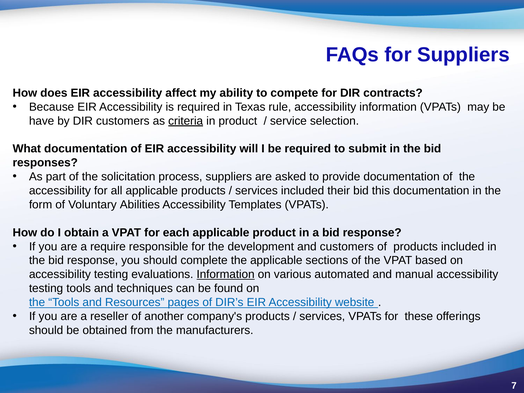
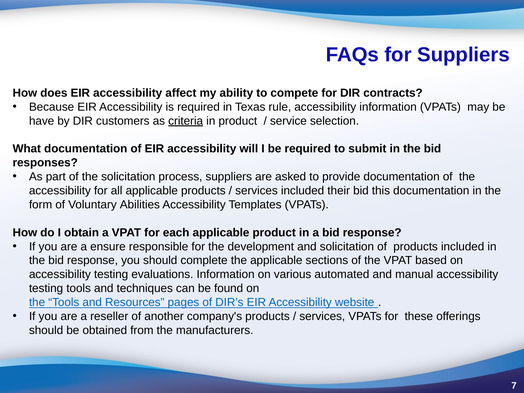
require: require -> ensure (108, 247)
and customers: customers -> solicitation (347, 247)
Information underline: present -> none (226, 274)
